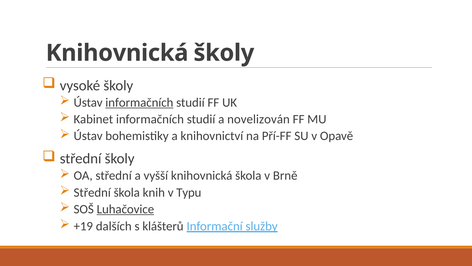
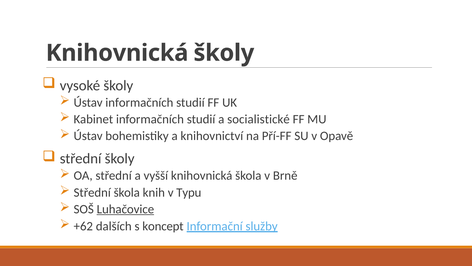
informačních underline: present -> none (139, 102)
novelizován: novelizován -> socialistické (258, 119)
+19: +19 -> +62 (83, 226)
klášterů: klášterů -> koncept (163, 226)
